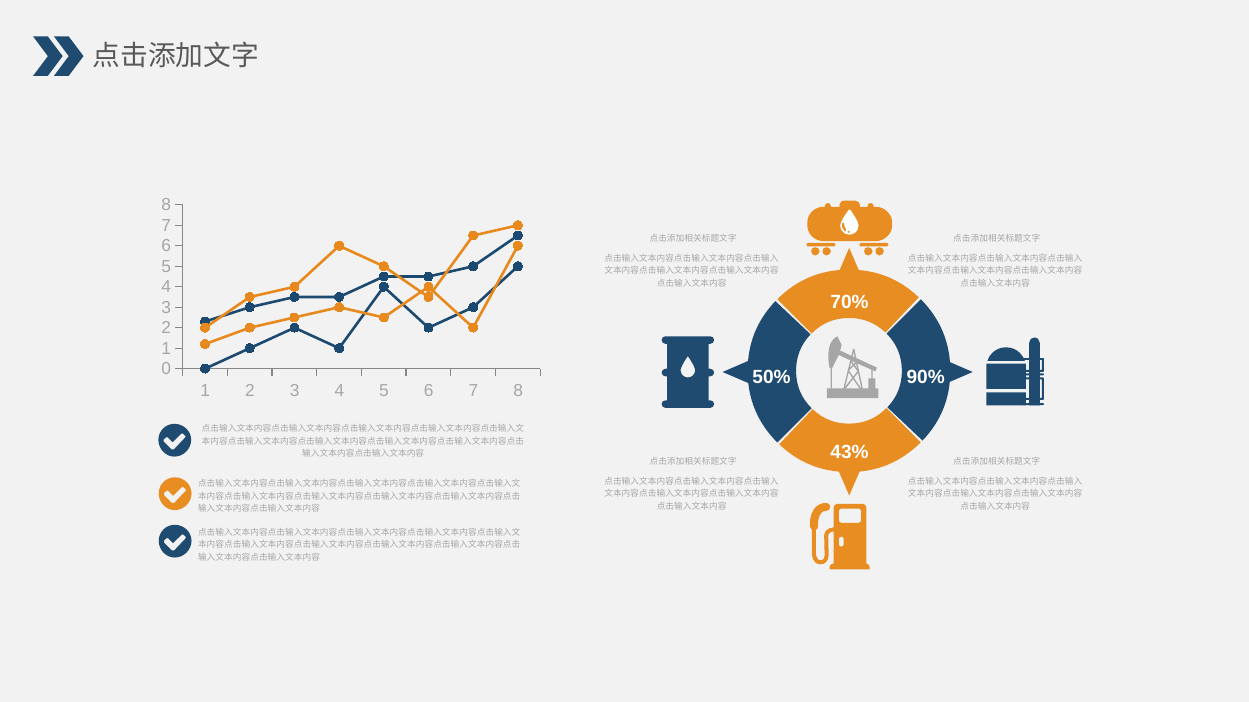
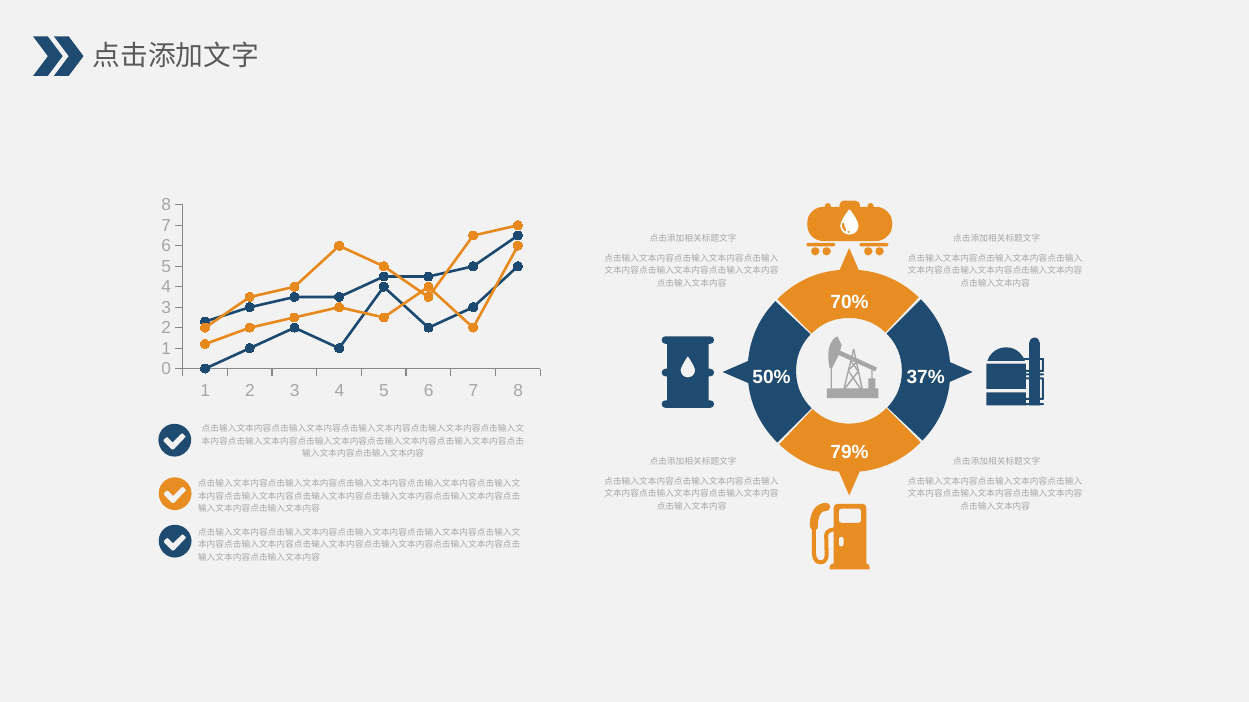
90%: 90% -> 37% (926, 377)
43%: 43% -> 79% (850, 452)
